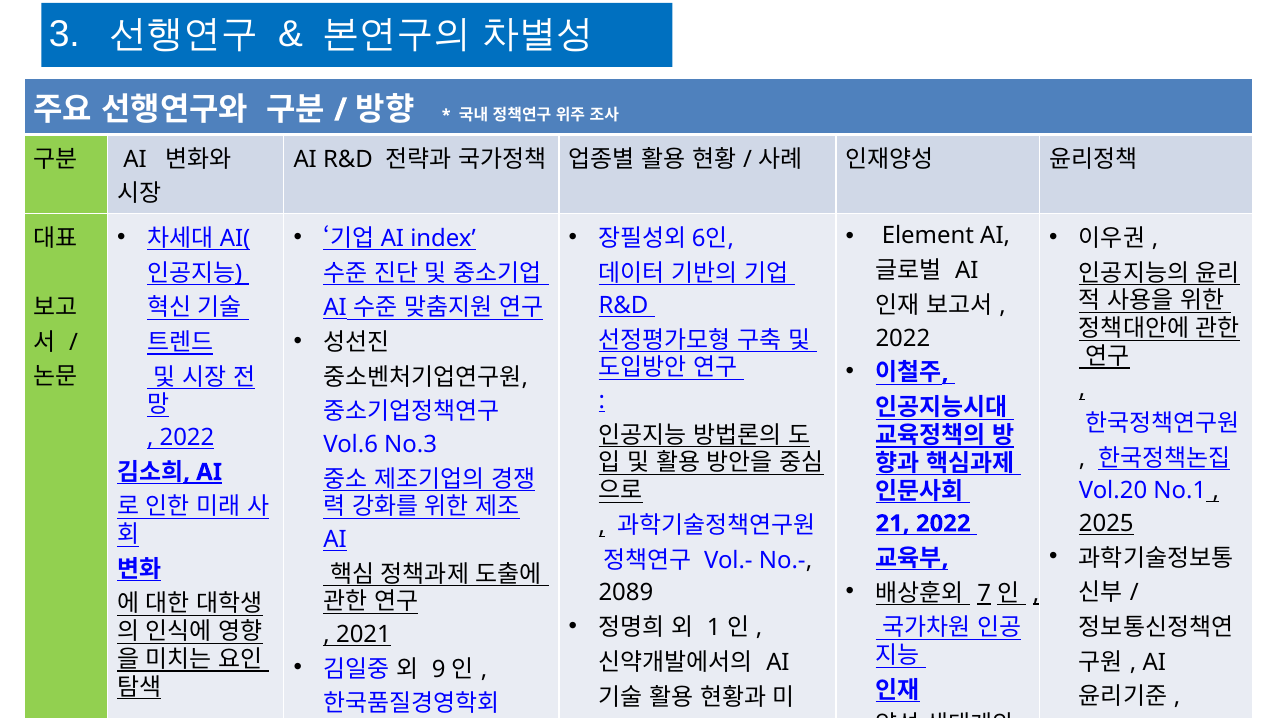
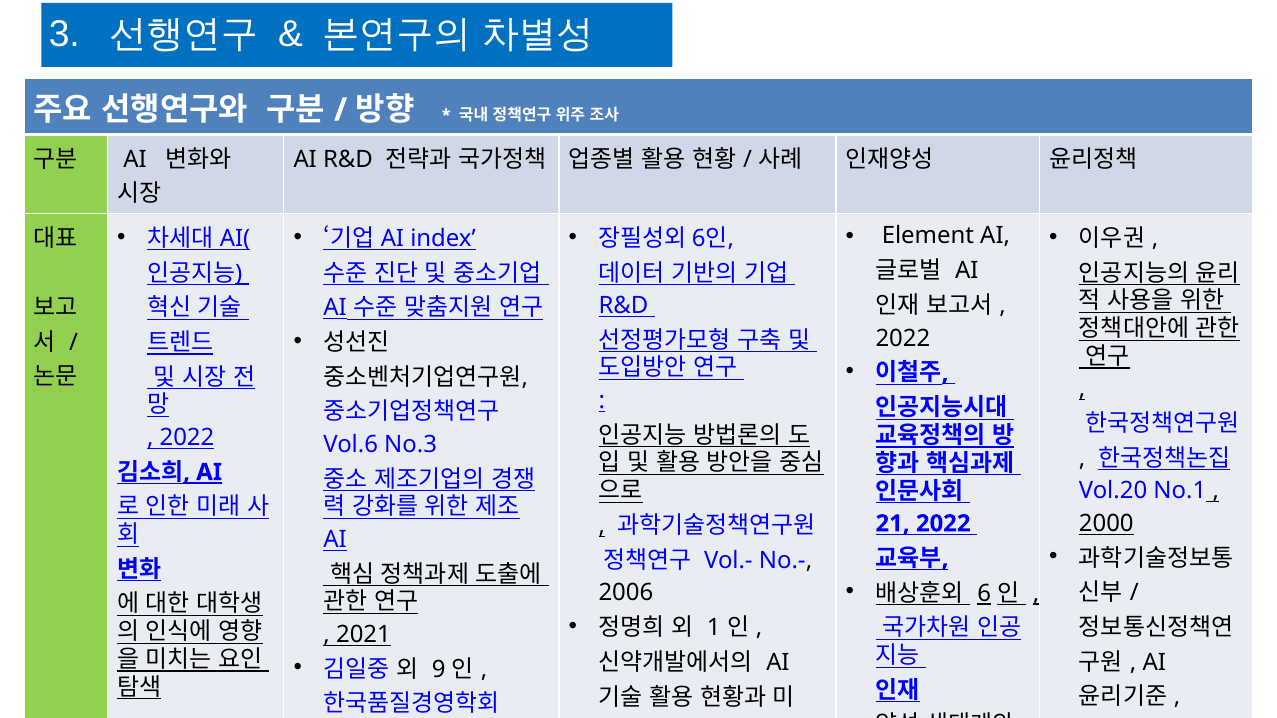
2025: 2025 -> 2000 (1106, 524)
7: 7 -> 6 (984, 593)
2089: 2089 -> 2006 (626, 593)
